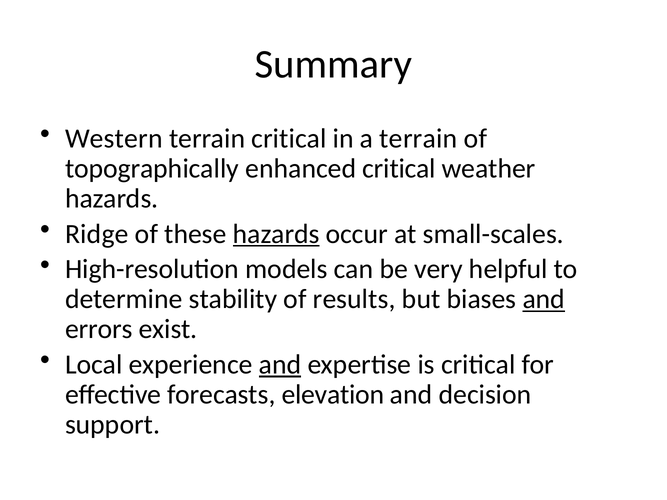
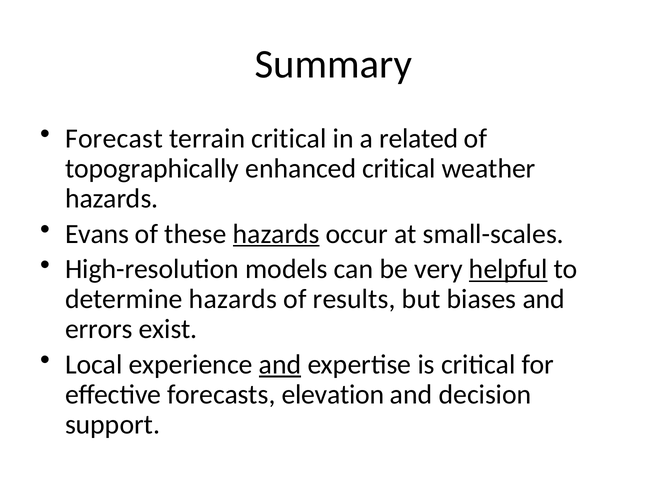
Western: Western -> Forecast (114, 139)
a terrain: terrain -> related (419, 139)
Ridge: Ridge -> Evans (97, 234)
helpful underline: none -> present (508, 269)
determine stability: stability -> hazards (233, 299)
and underline: present -> none (544, 299)
